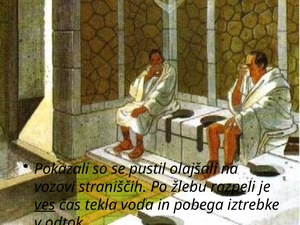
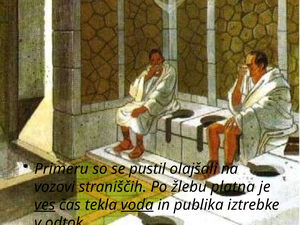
Pokazali: Pokazali -> Primeru (61, 169)
razpeli: razpeli -> platna (233, 187)
voda underline: none -> present (137, 205)
pobega: pobega -> publika (199, 205)
